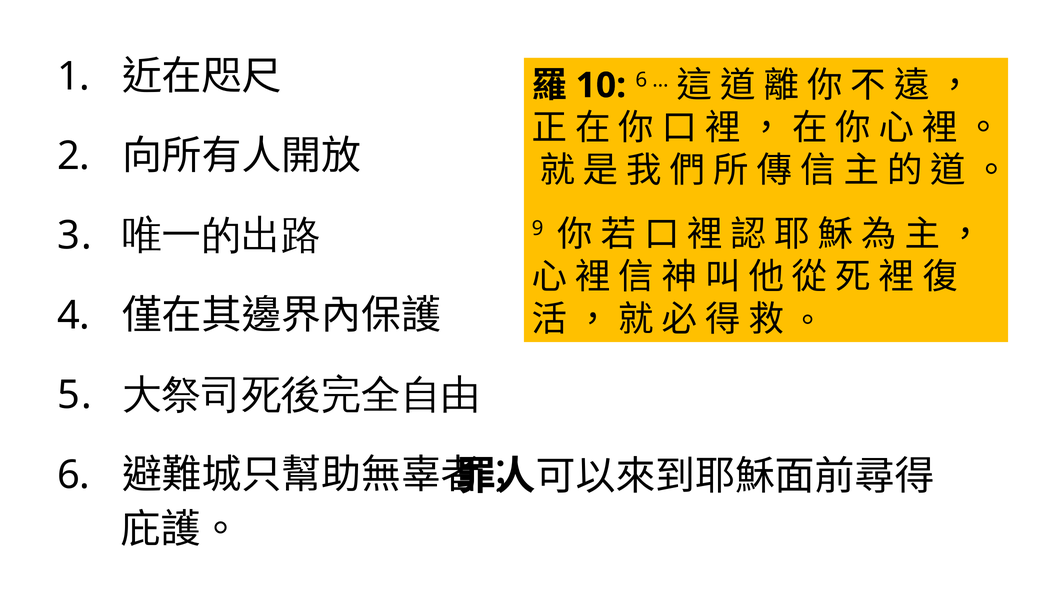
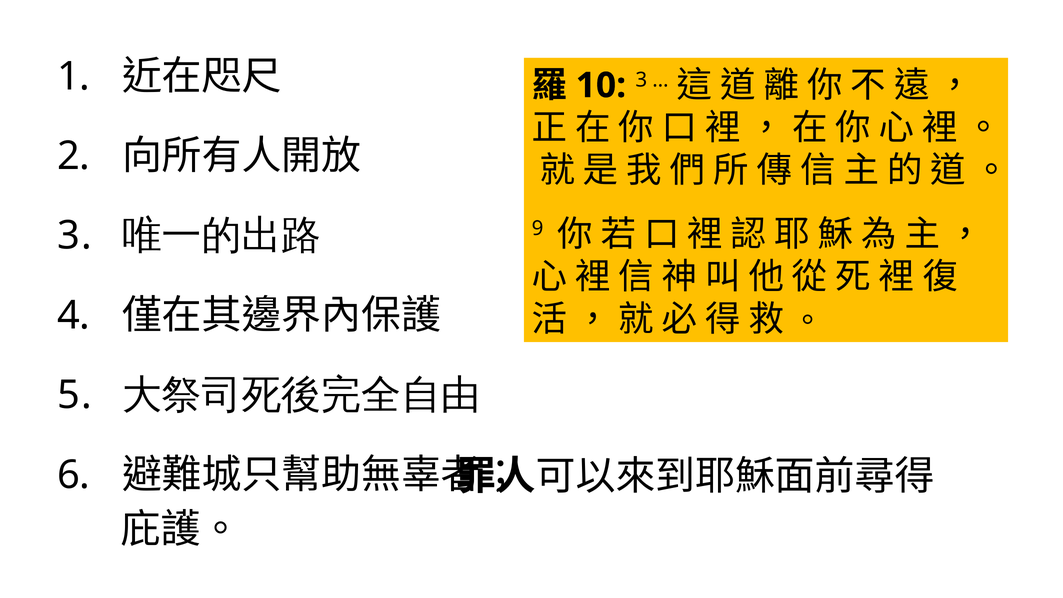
6: 6 -> 3 (641, 80)
